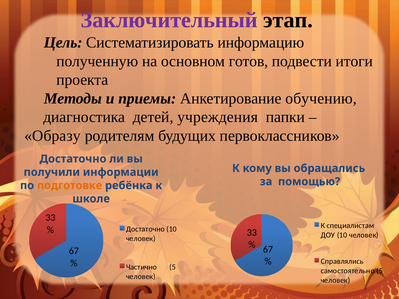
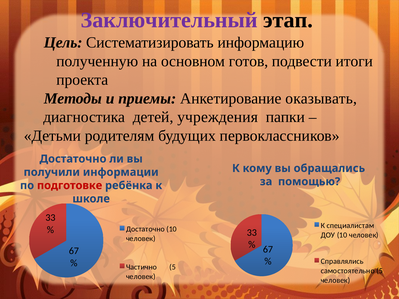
обучению: обучению -> оказывать (321, 99)
Образу: Образу -> Детьми (52, 136)
подготовке colour: orange -> red (70, 186)
